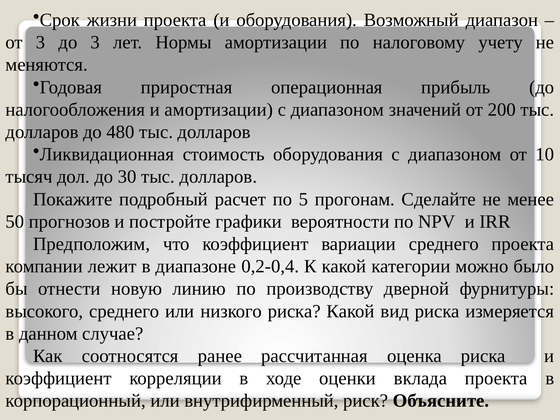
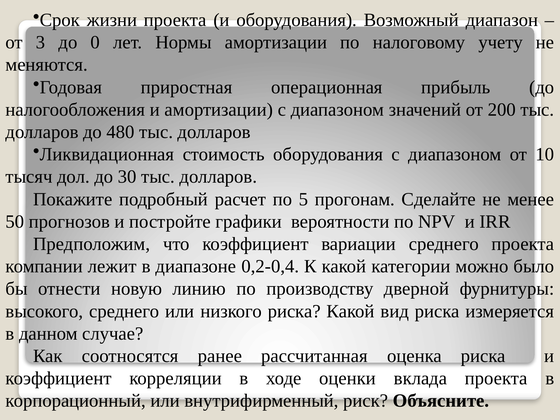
до 3: 3 -> 0 (95, 42)
